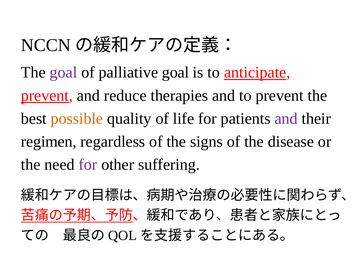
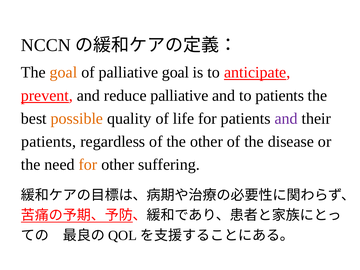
goal colour: purple -> orange (64, 72)
reduce therapies: therapies -> palliative (179, 95)
to prevent: prevent -> patients (280, 95)
regimen: regimen -> patients (49, 142)
the signs: signs -> other (206, 142)
for colour: purple -> orange (88, 165)
